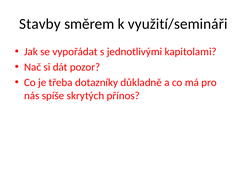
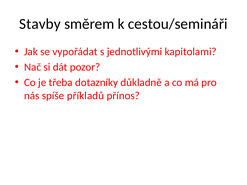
využití/semináři: využití/semináři -> cestou/semináři (178, 24)
skrytých: skrytých -> příkladů (85, 96)
